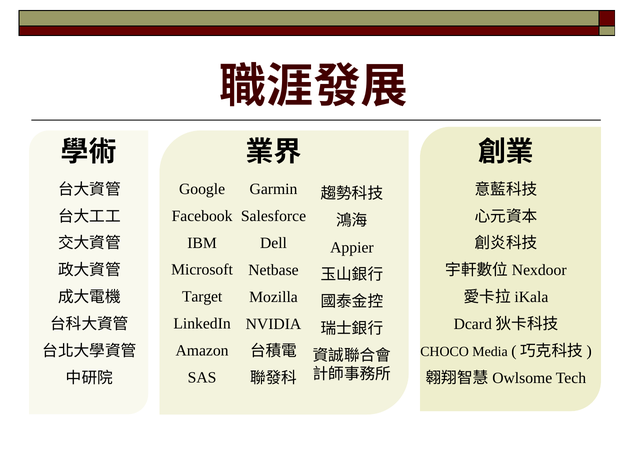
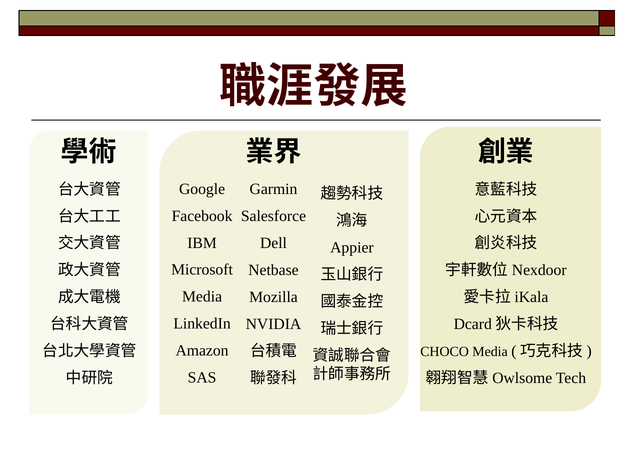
Target: Target -> Media (202, 297)
